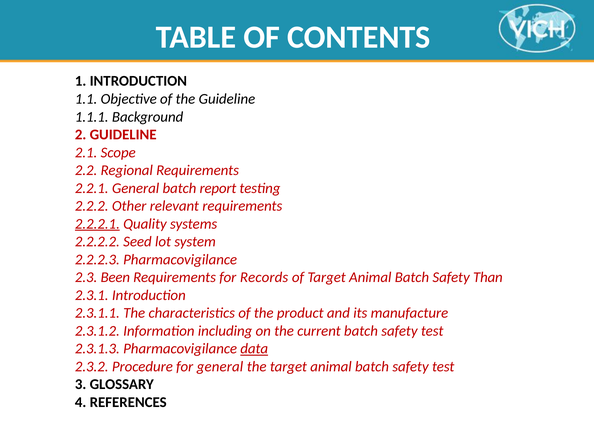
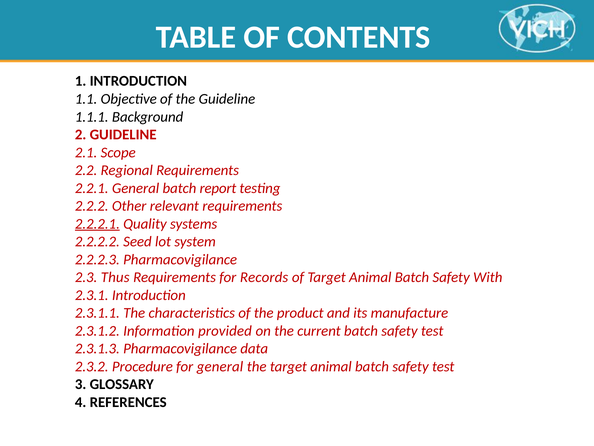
Been: Been -> Thus (115, 277)
Than: Than -> With (488, 277)
including: including -> provided (225, 330)
data underline: present -> none (254, 348)
